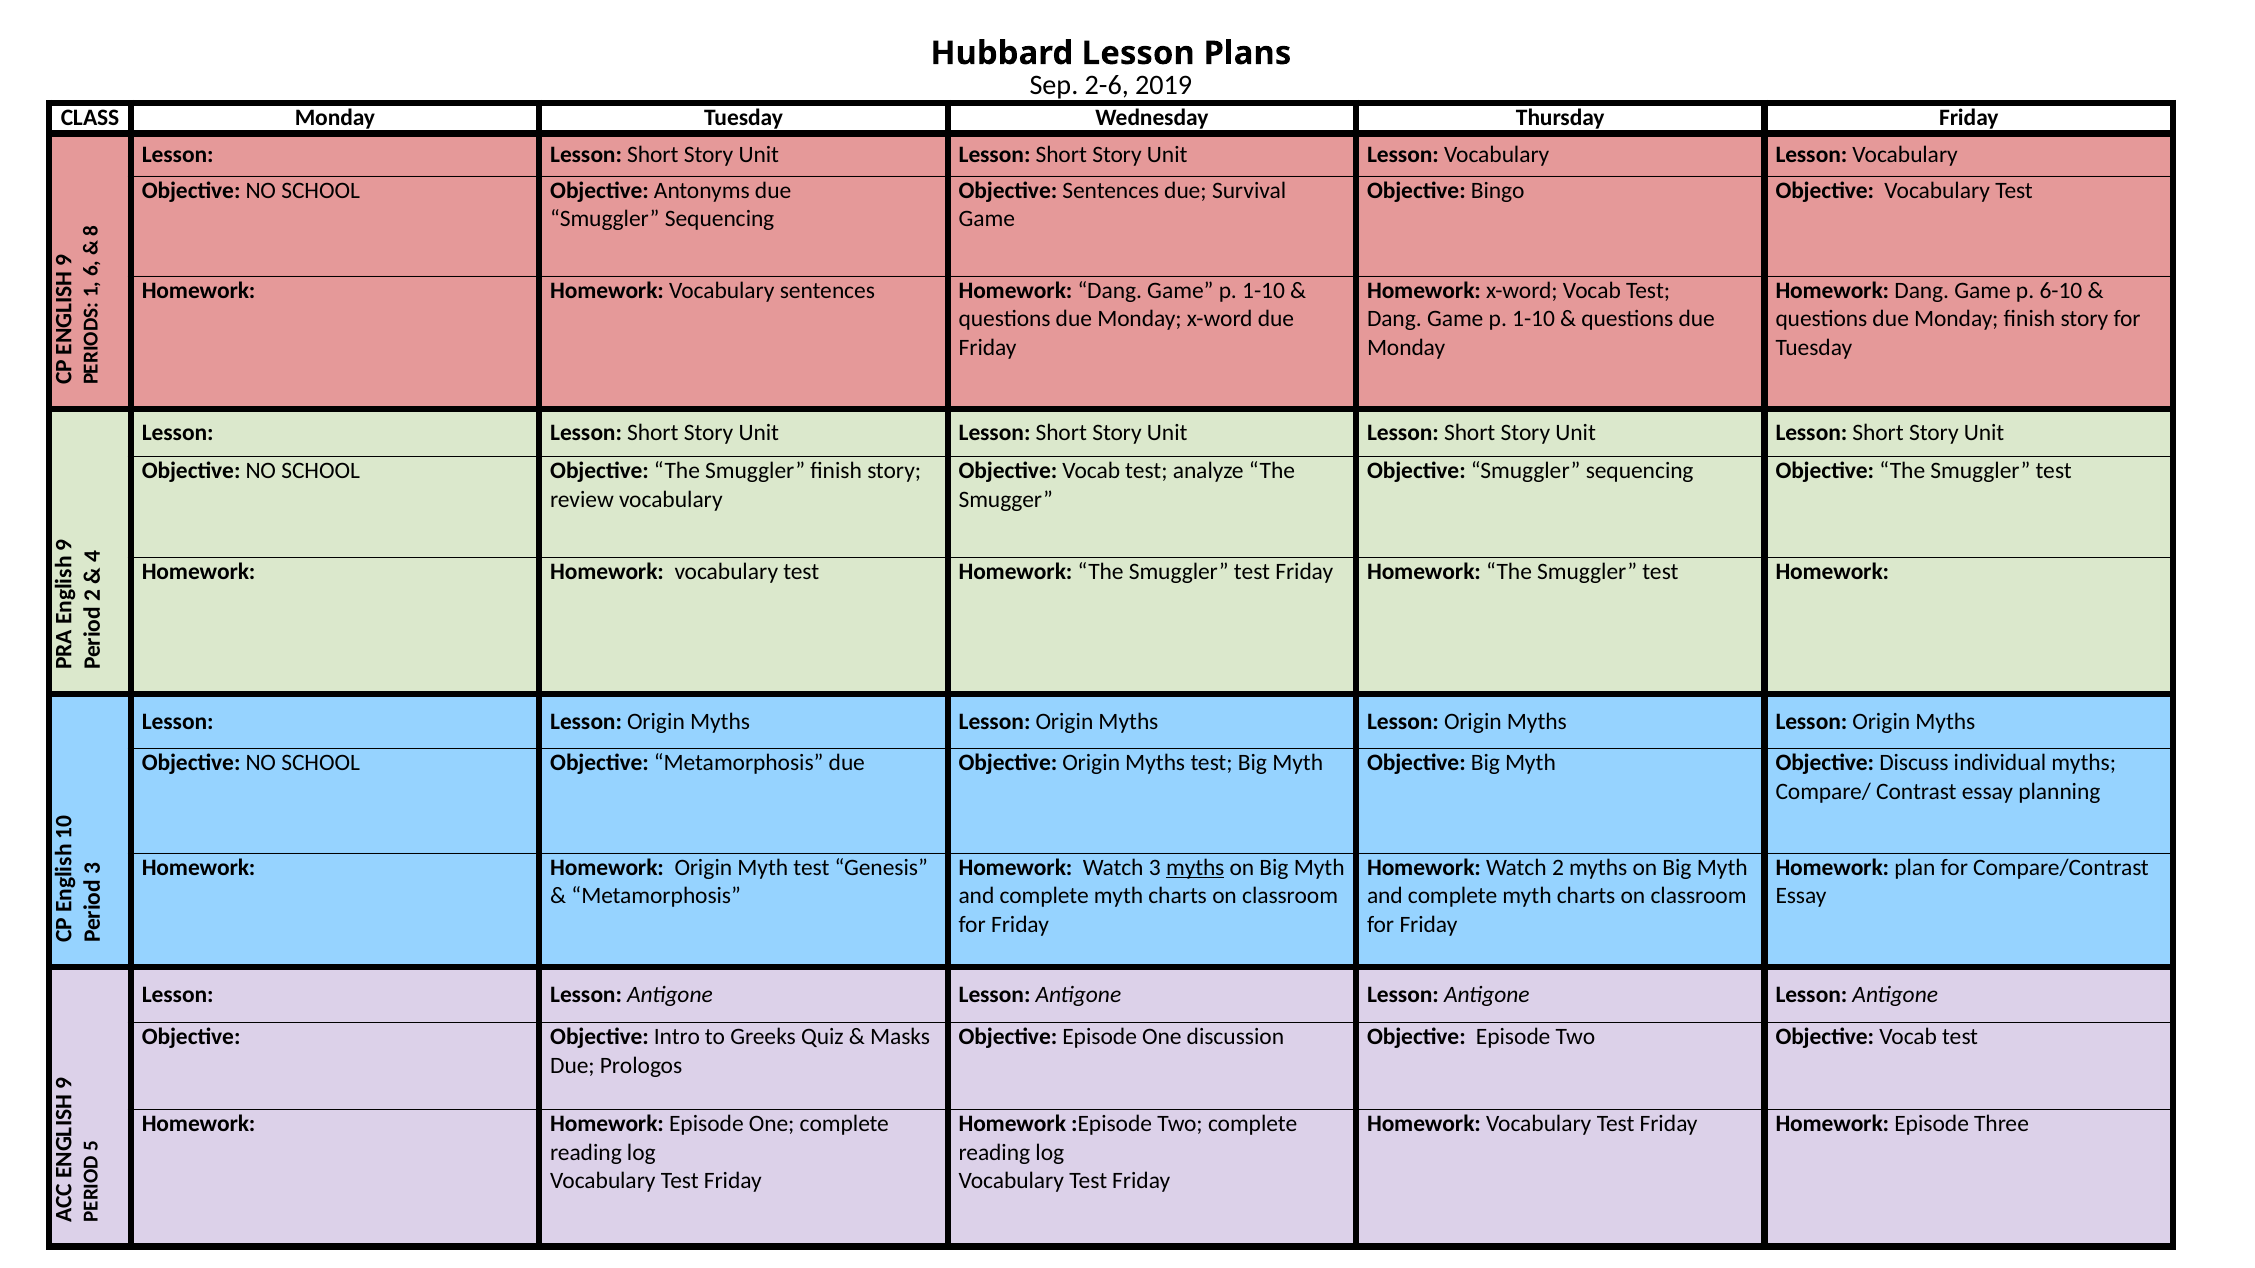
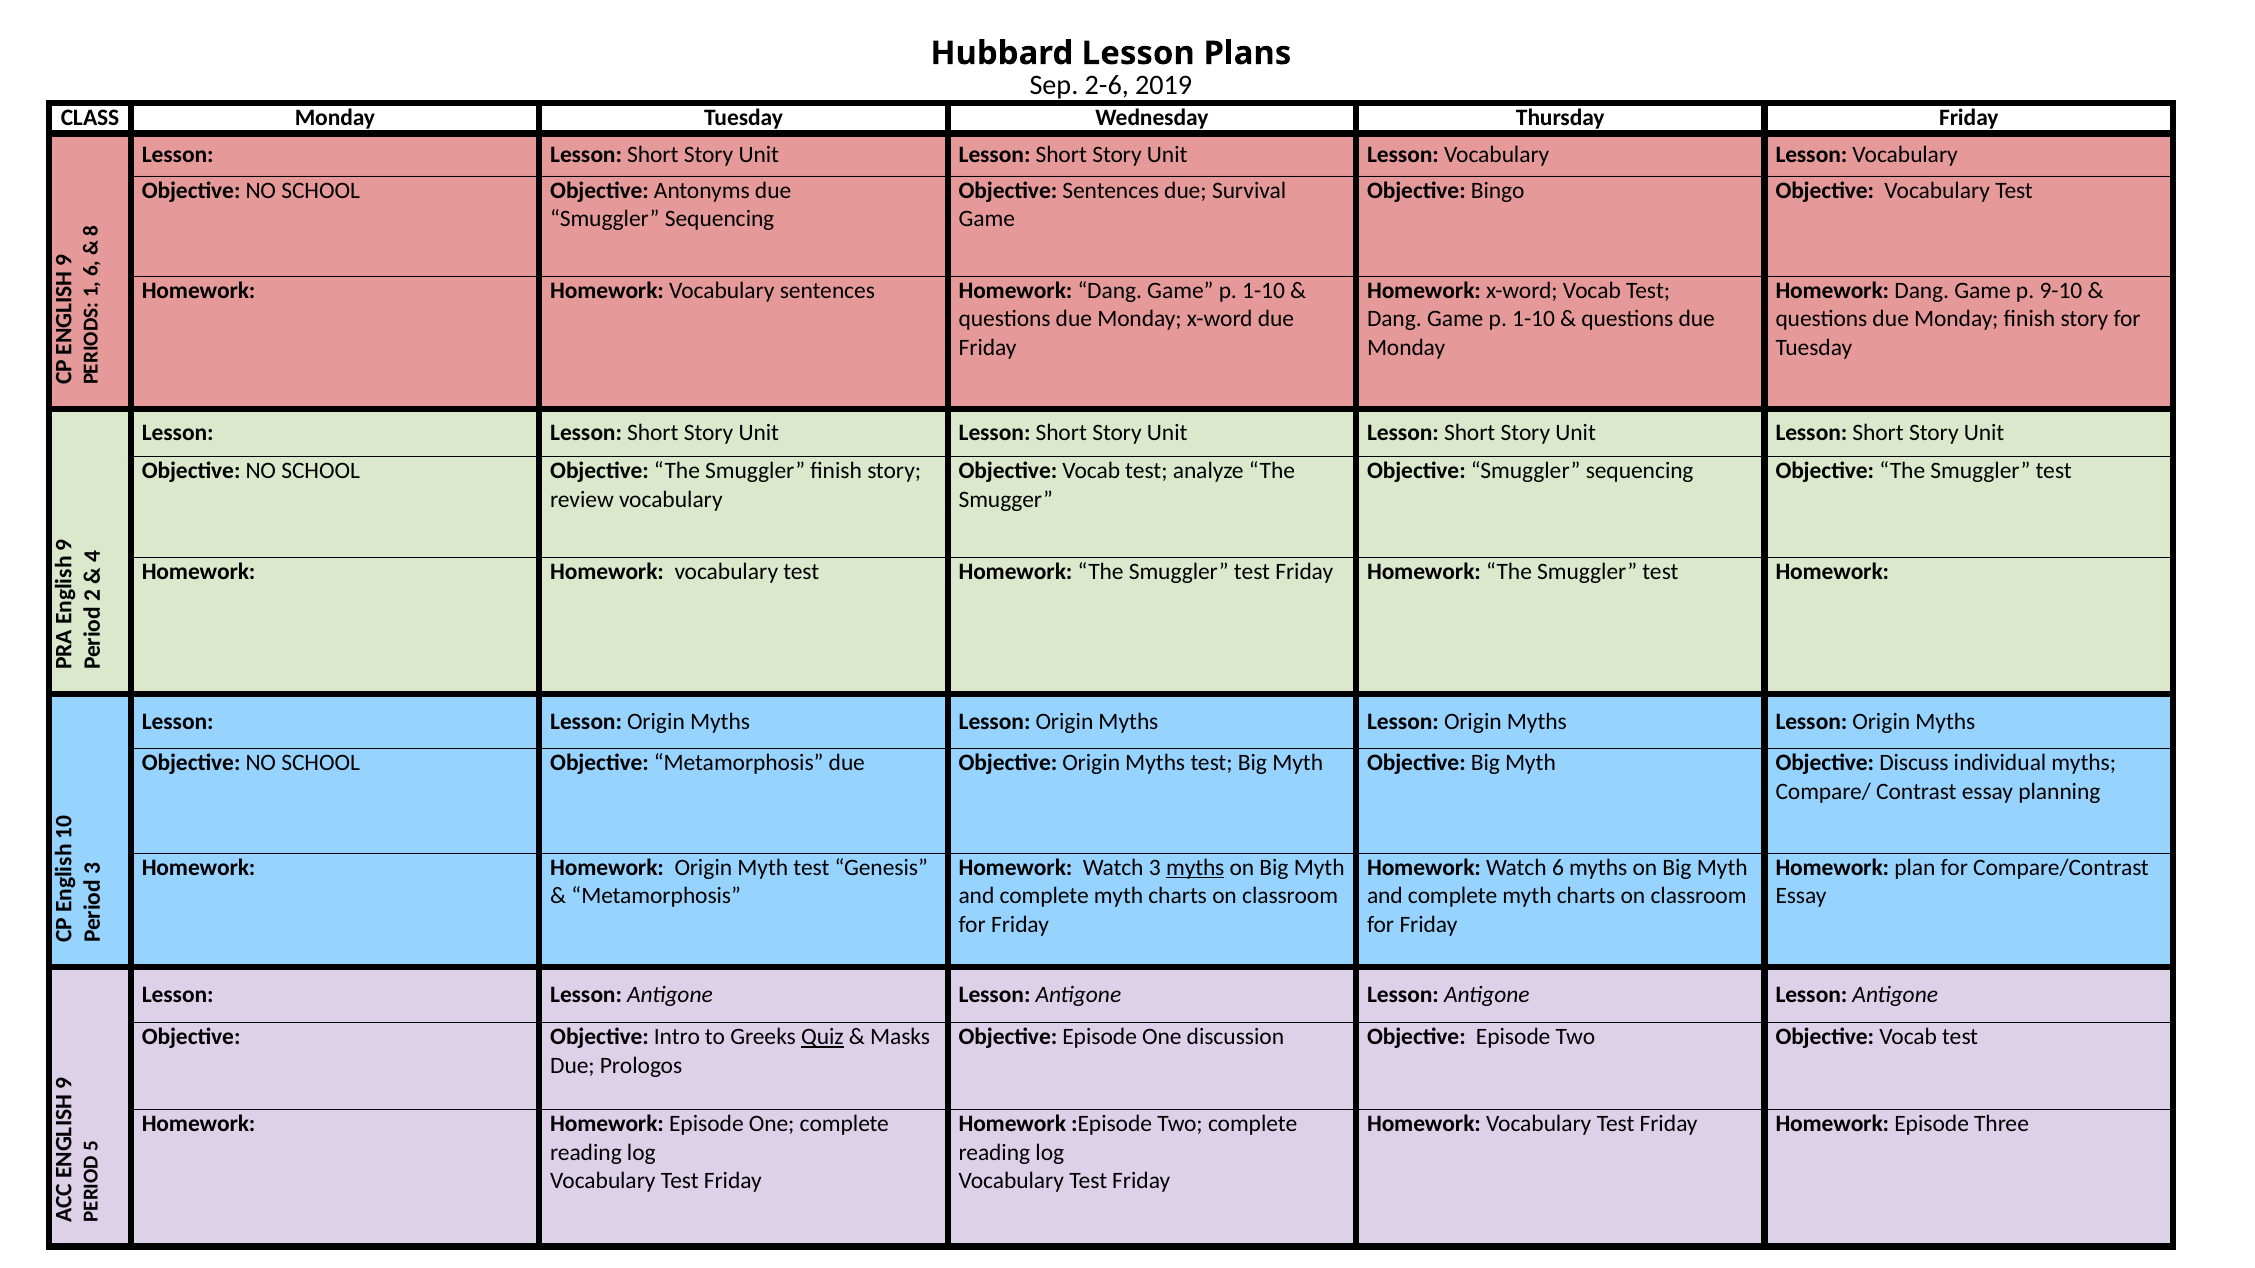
6-10: 6-10 -> 9-10 (2061, 290)
Watch 2: 2 -> 6 (1558, 868)
Quiz underline: none -> present (822, 1037)
